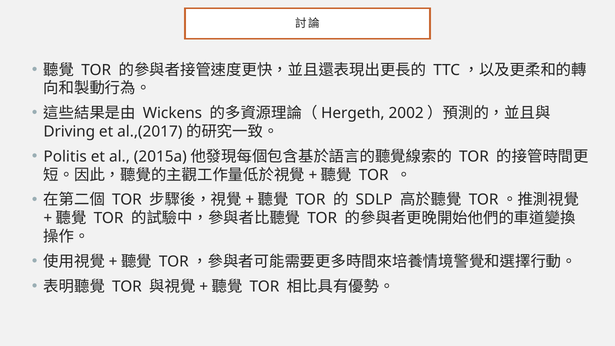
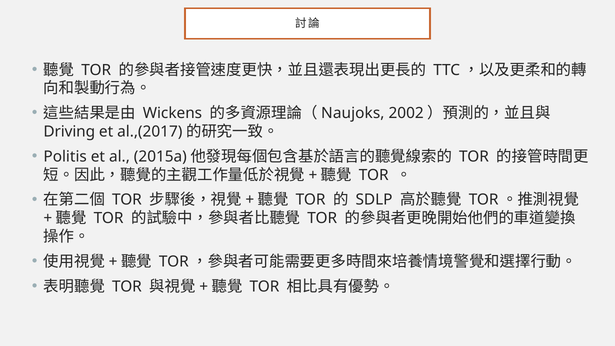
Hergeth: Hergeth -> Naujoks (353, 113)
